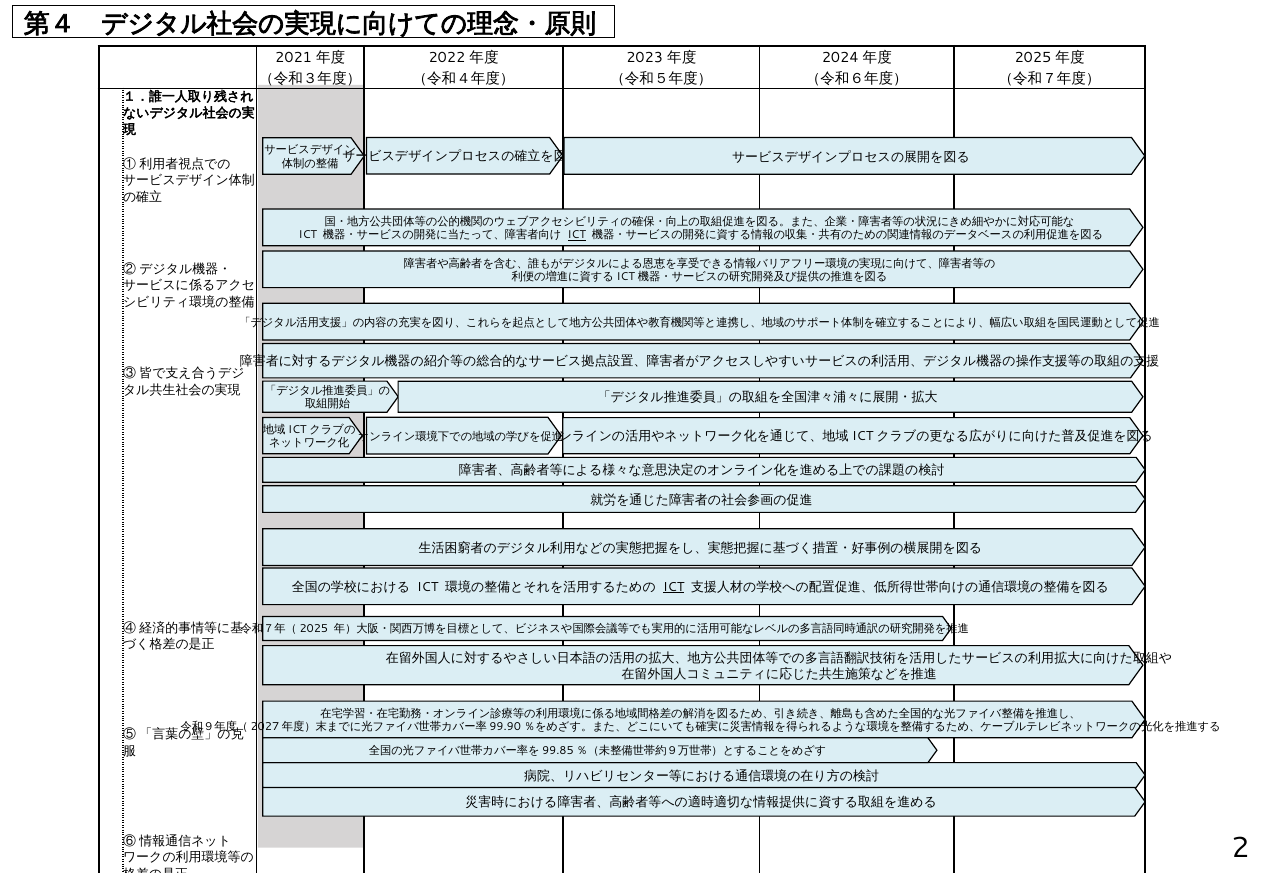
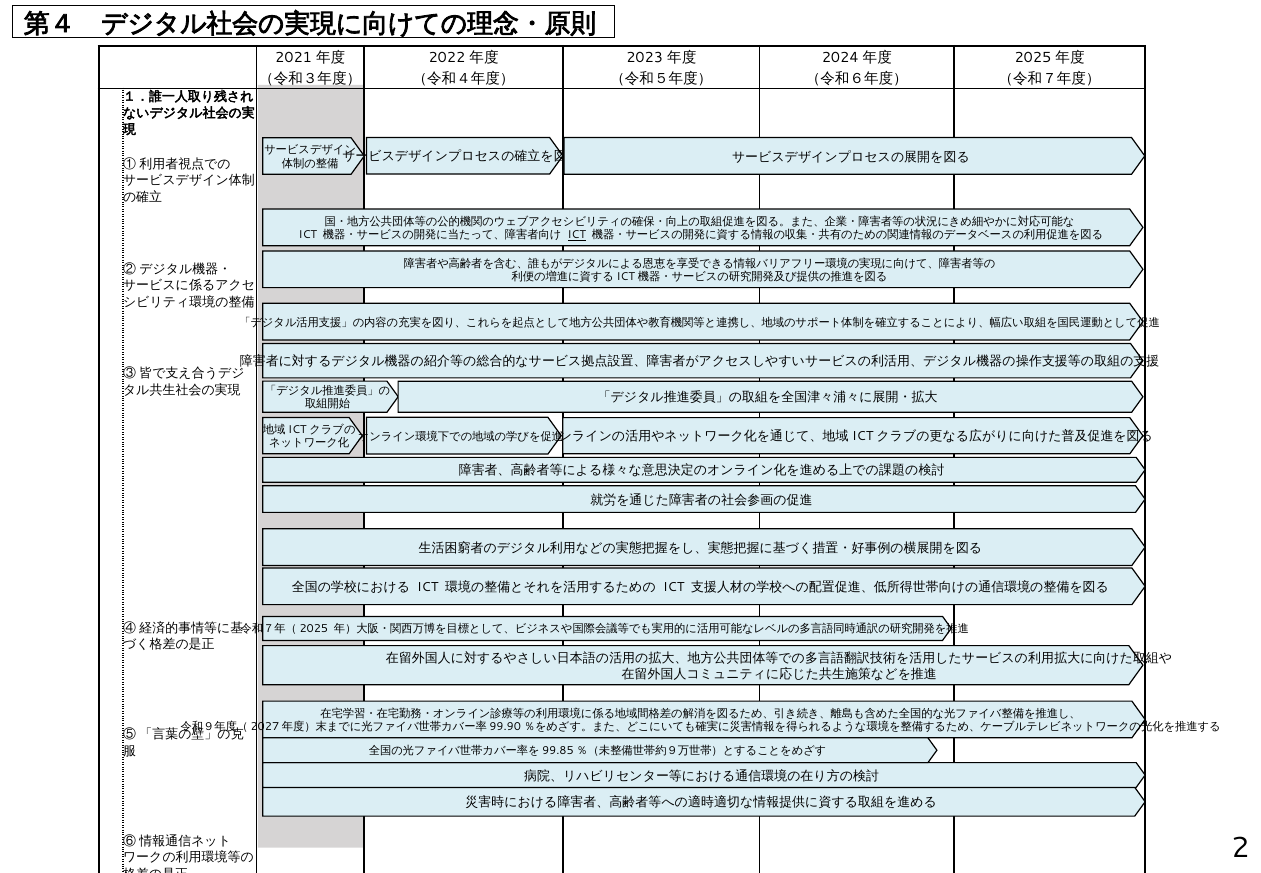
ICT underline: present -> none (674, 587)
